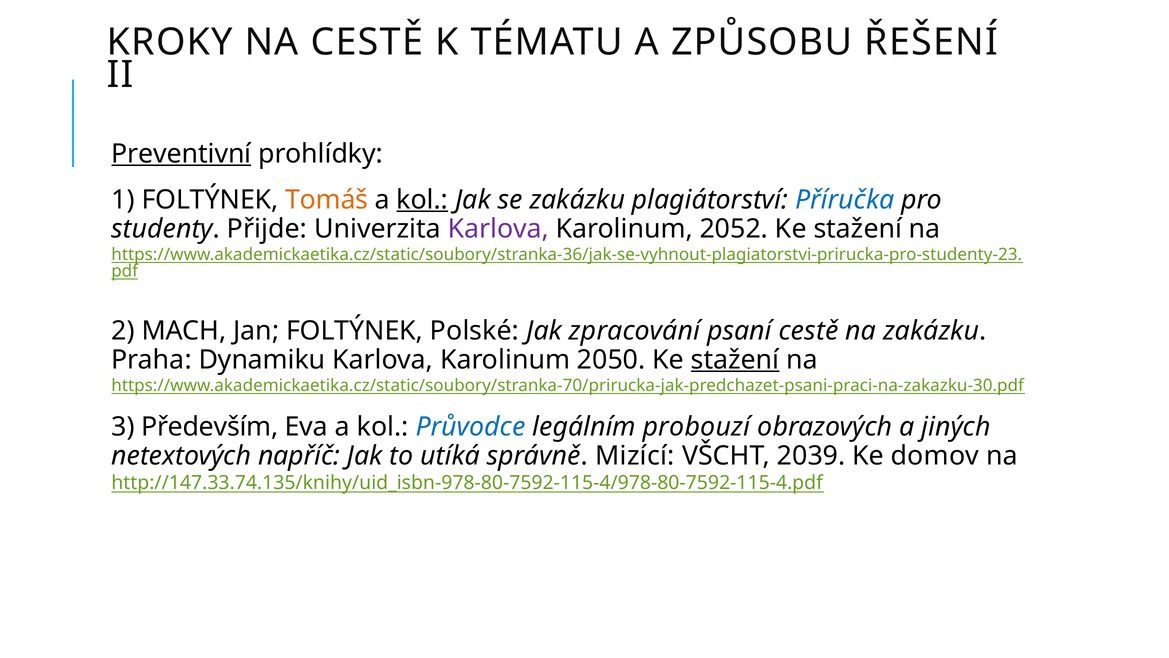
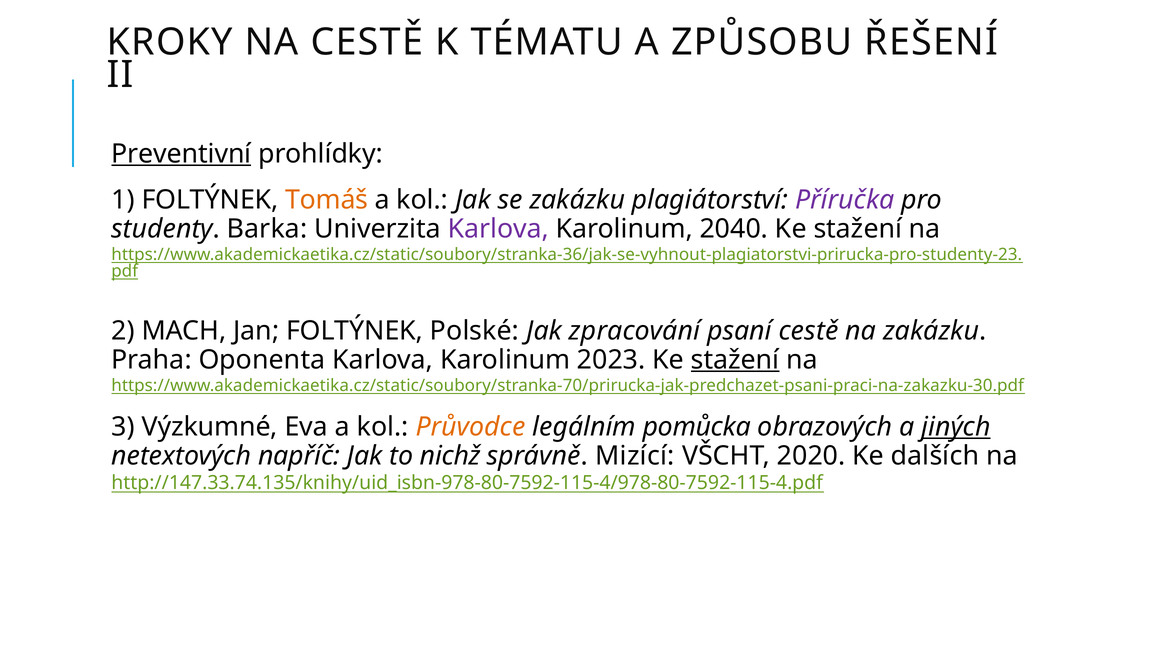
kol underline: present -> none (422, 200)
Příručka colour: blue -> purple (845, 200)
Přijde: Přijde -> Barka (267, 229)
2052: 2052 -> 2040 (734, 229)
Dynamiku: Dynamiku -> Oponenta (262, 360)
2050: 2050 -> 2023 (611, 360)
Především: Především -> Výzkumné (210, 426)
Průvodce colour: blue -> orange (471, 426)
probouzí: probouzí -> pomůcka (697, 426)
jiných underline: none -> present (956, 426)
utíká: utíká -> nichž (450, 455)
2039: 2039 -> 2020 (811, 455)
domov: domov -> dalších (935, 455)
